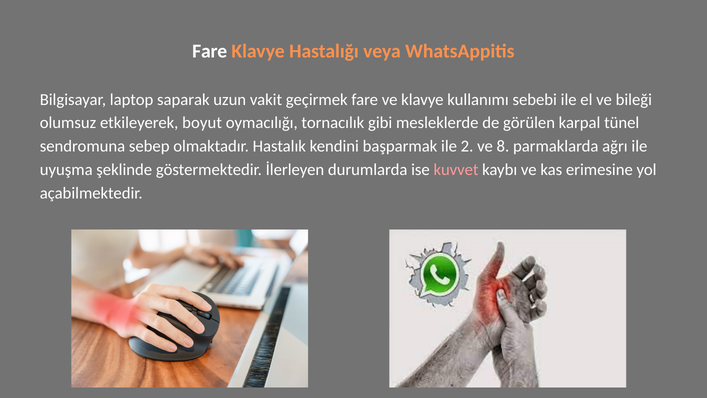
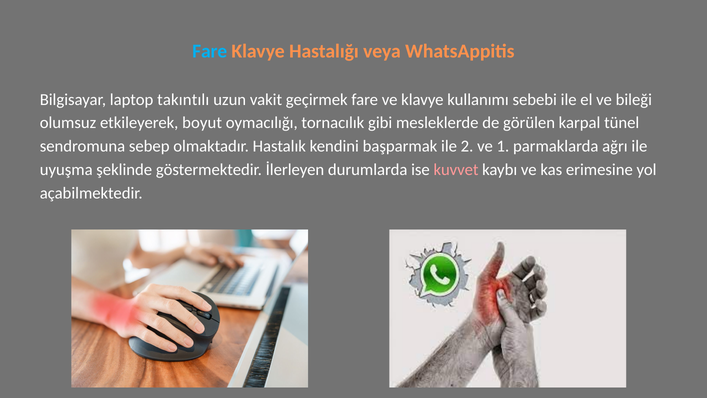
Fare colour: white -> light blue (210, 51)
saparak: saparak -> takıntılı (183, 99)
8: 8 -> 1 (503, 146)
